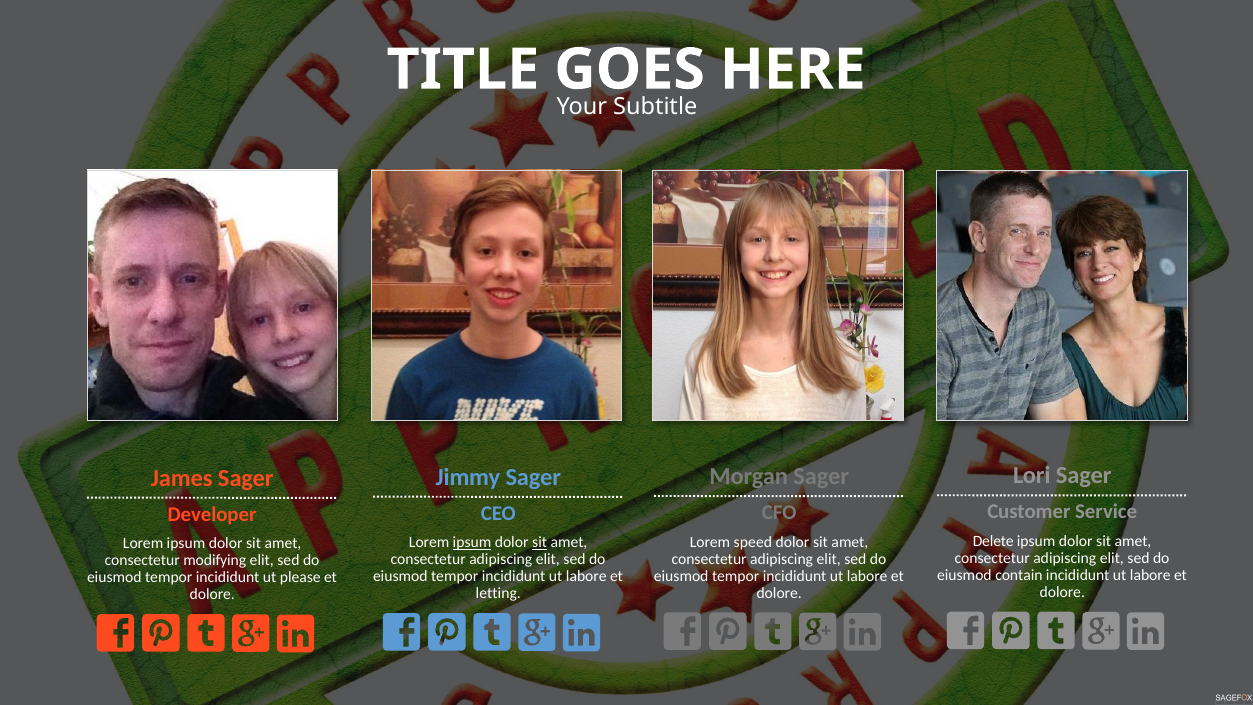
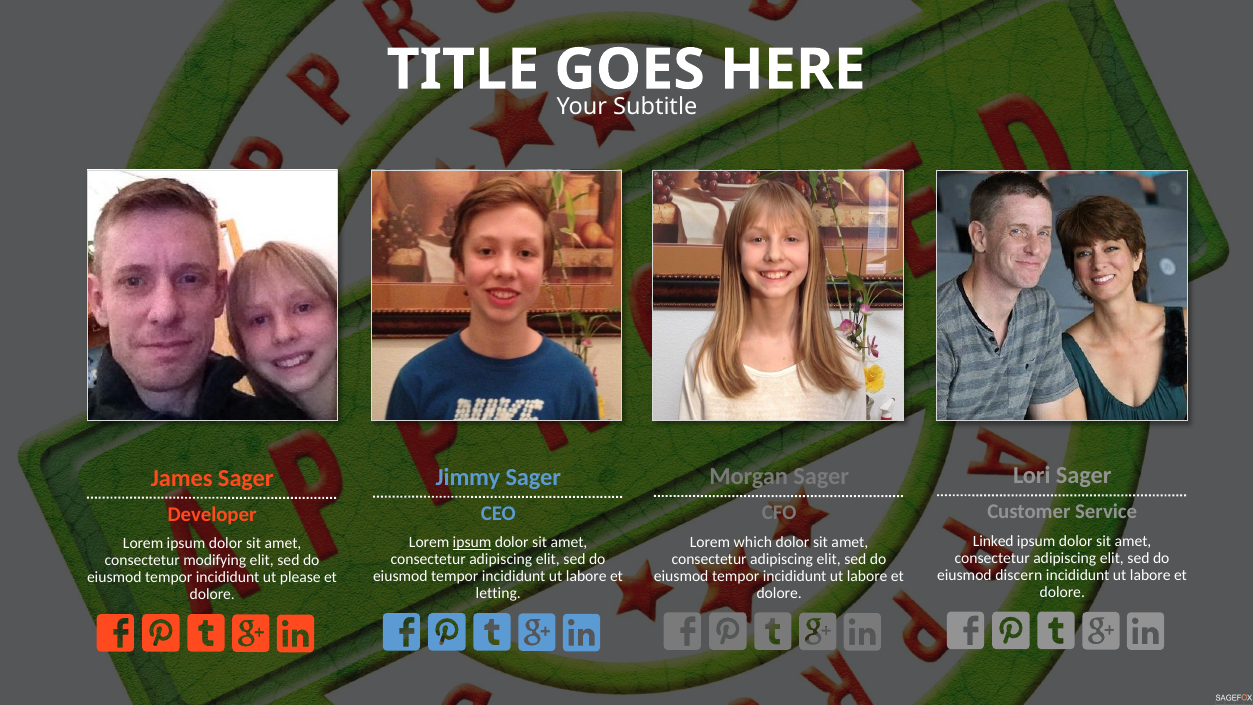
Delete: Delete -> Linked (993, 541)
speed: speed -> which (753, 542)
sit underline: present -> none (540, 543)
contain: contain -> discern (1019, 575)
